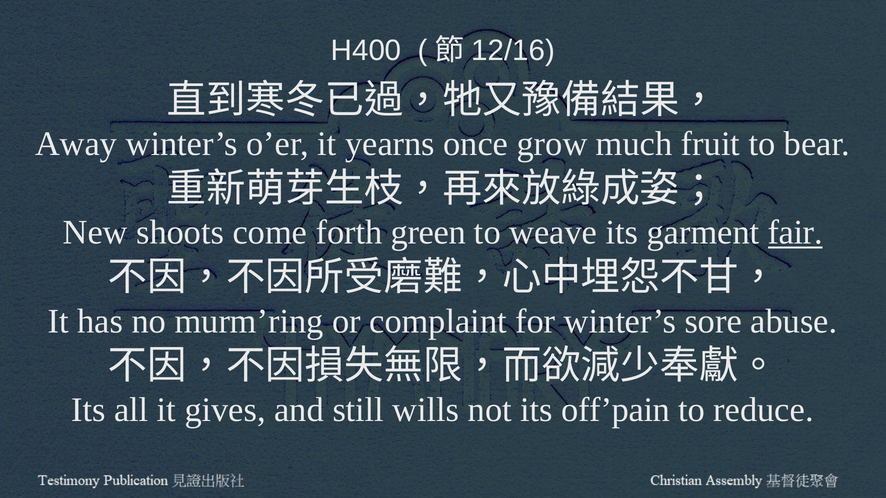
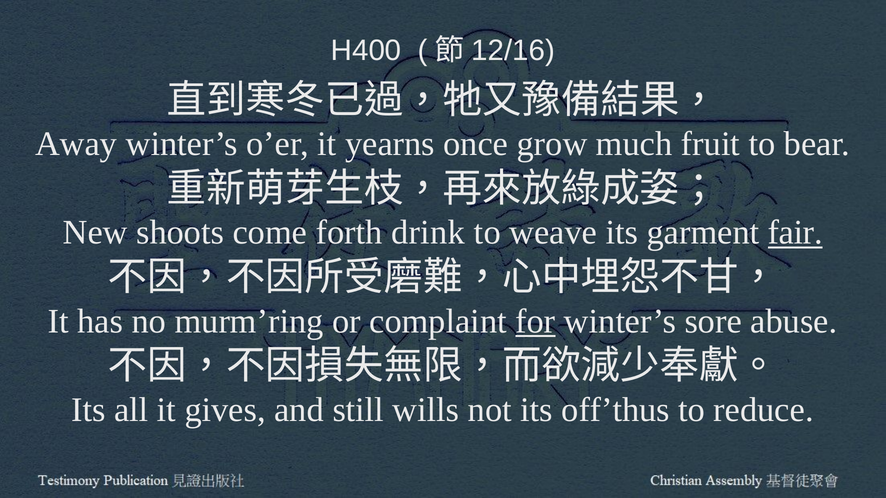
green: green -> drink (428, 233)
for underline: none -> present (535, 321)
off’pain: off’pain -> off’thus (616, 410)
